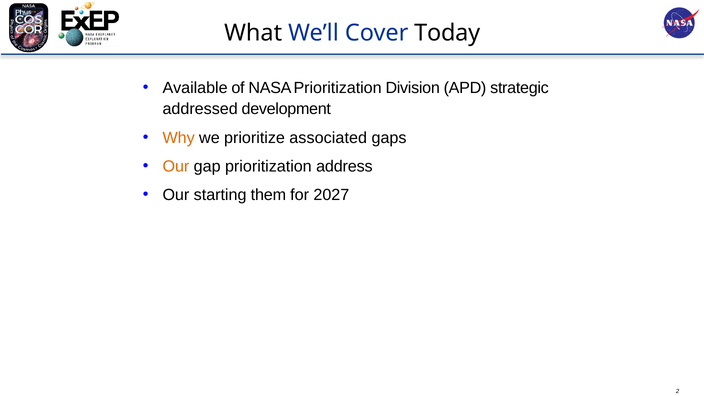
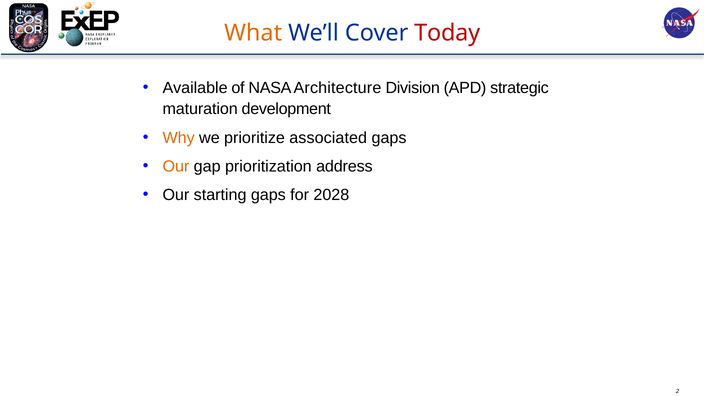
What colour: black -> orange (253, 33)
Today colour: black -> red (447, 33)
NASA Prioritization: Prioritization -> Architecture (337, 88)
addressed: addressed -> maturation (200, 109)
starting them: them -> gaps (268, 195)
2027: 2027 -> 2028 (331, 195)
